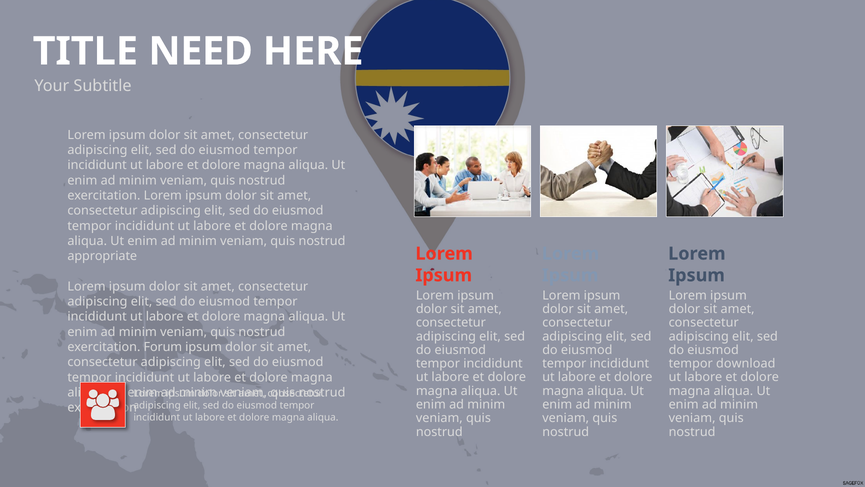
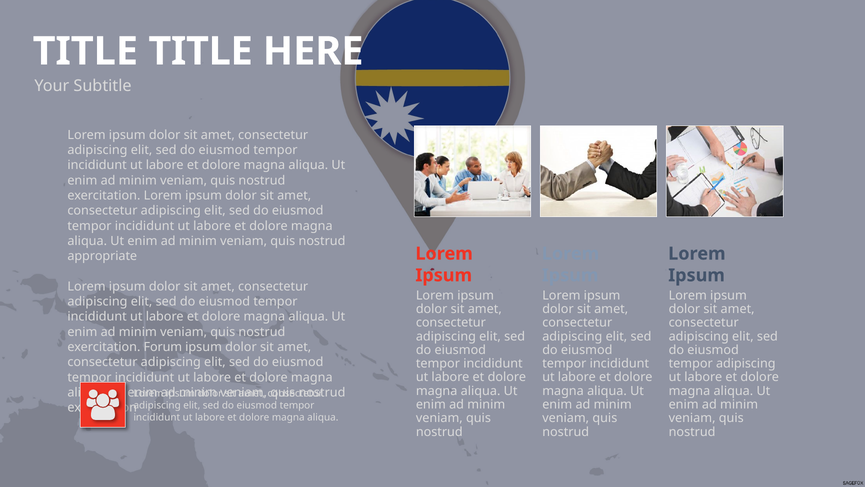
TITLE NEED: NEED -> TITLE (201, 51)
tempor download: download -> adipiscing (746, 363)
